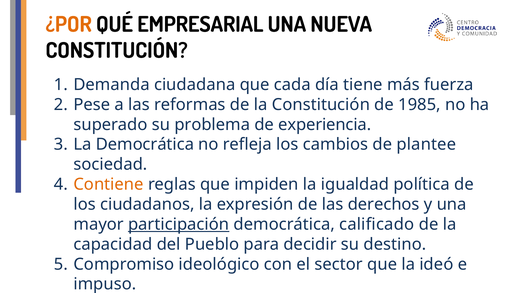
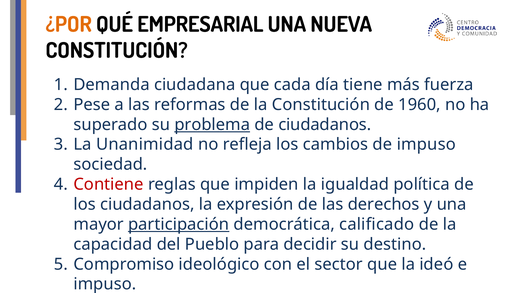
1985: 1985 -> 1960 (419, 105)
problema underline: none -> present (212, 125)
de experiencia: experiencia -> ciudadanos (325, 125)
La Democrática: Democrática -> Unanimidad (145, 145)
de plantee: plantee -> impuso (426, 145)
Contiene colour: orange -> red (109, 184)
